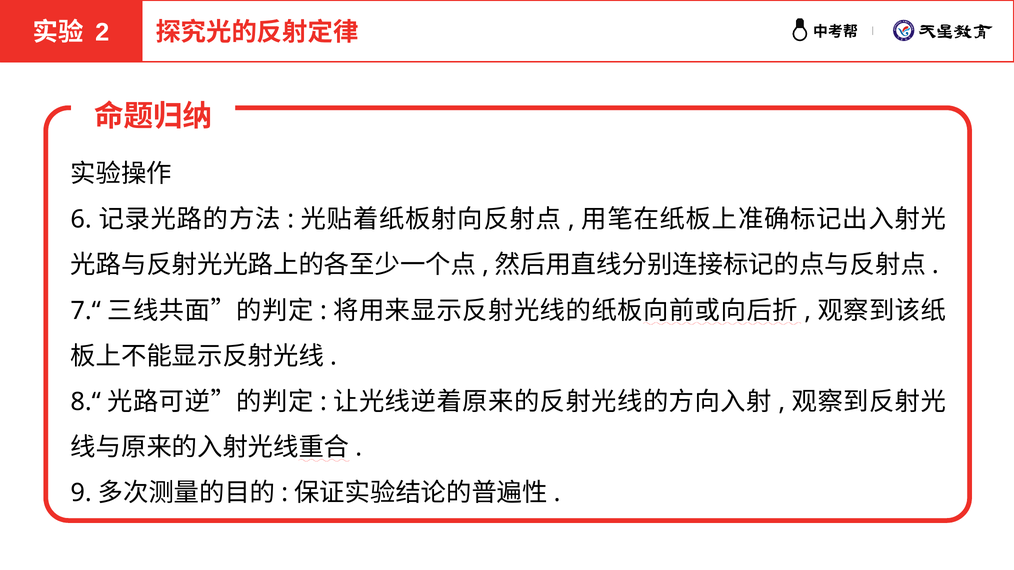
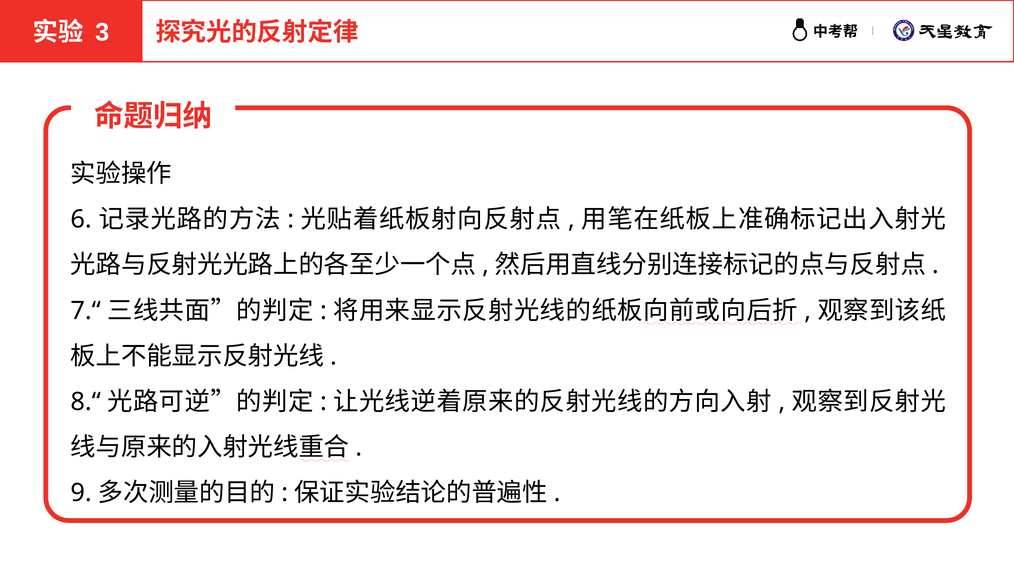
2: 2 -> 3 (102, 33)
